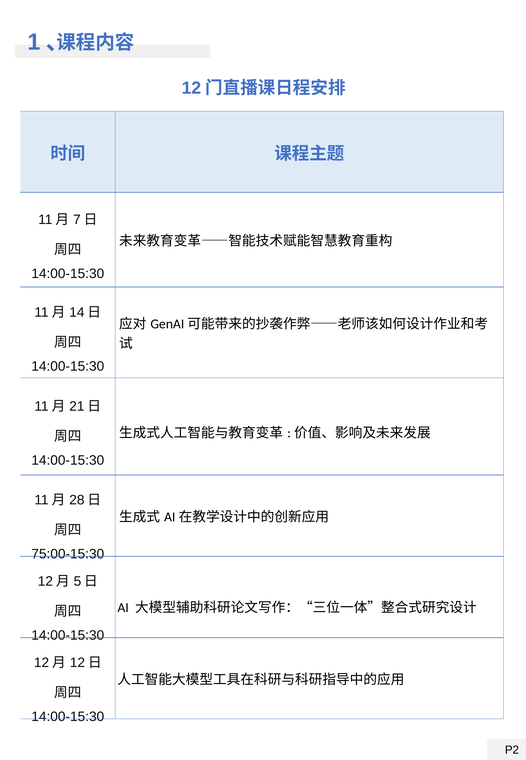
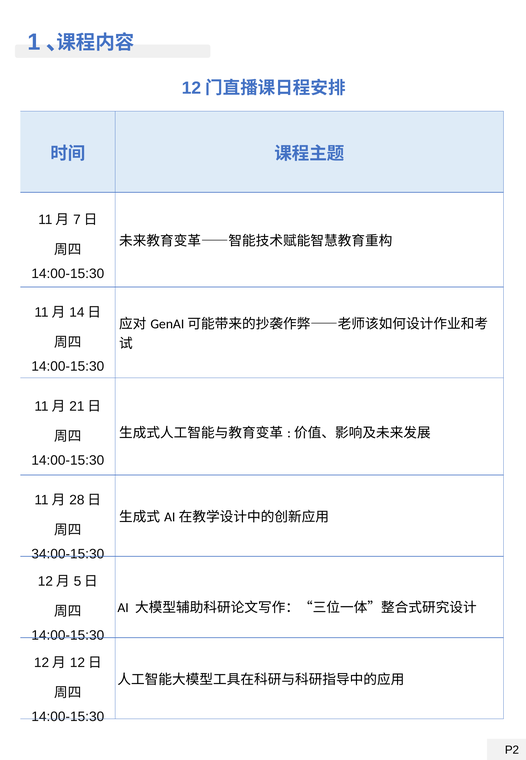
75:00-15:30: 75:00-15:30 -> 34:00-15:30 (68, 554)
